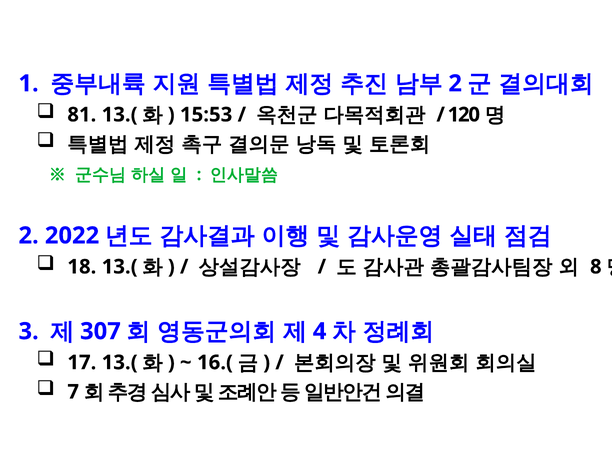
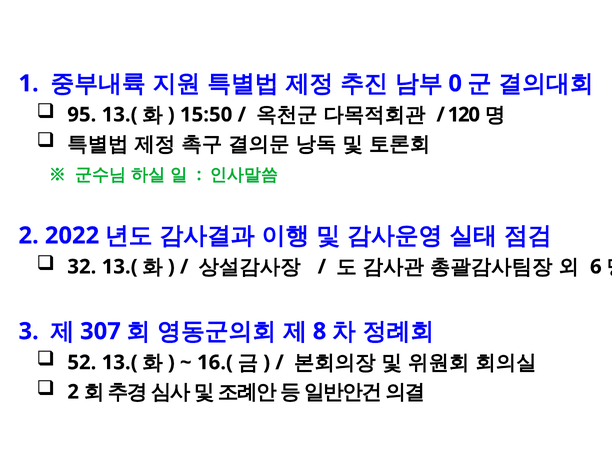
2: 2 -> 0 (455, 84)
81: 81 -> 95 (82, 115)
15:53: 15:53 -> 15:50 (206, 115)
18: 18 -> 32 (82, 267)
8: 8 -> 6 (596, 267)
4: 4 -> 8 (320, 331)
17: 17 -> 52 (82, 363)
7: 7 -> 2 (73, 392)
